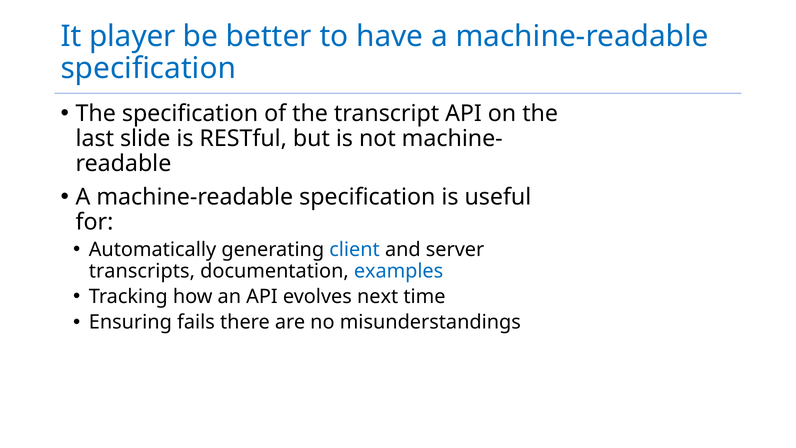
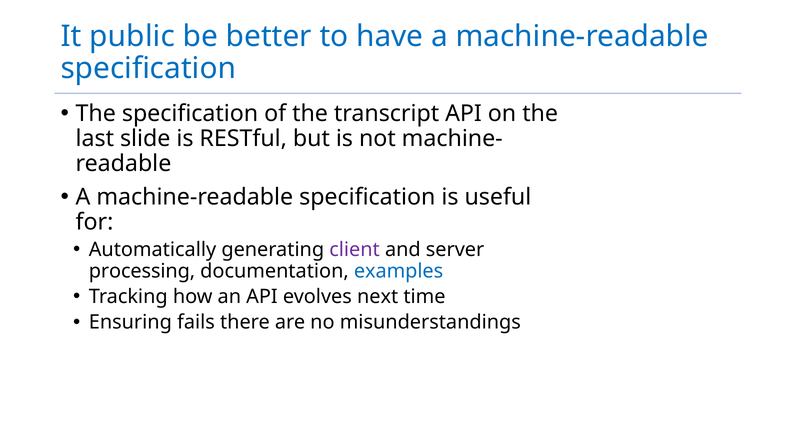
player: player -> public (132, 36)
client colour: blue -> purple (355, 249)
transcripts: transcripts -> processing (142, 271)
